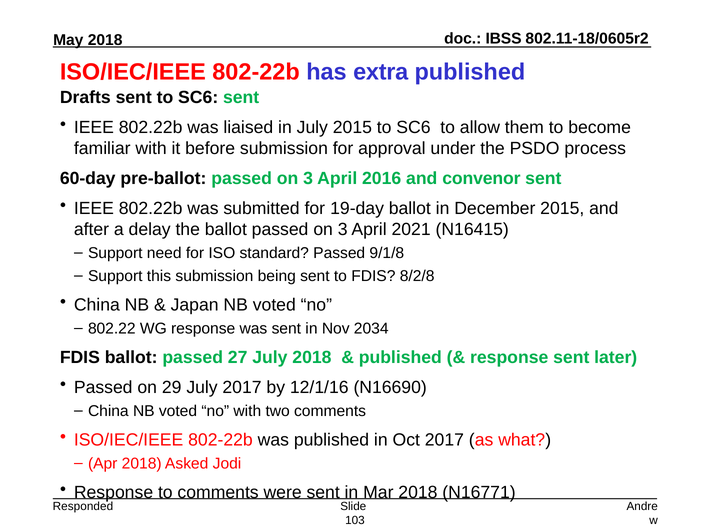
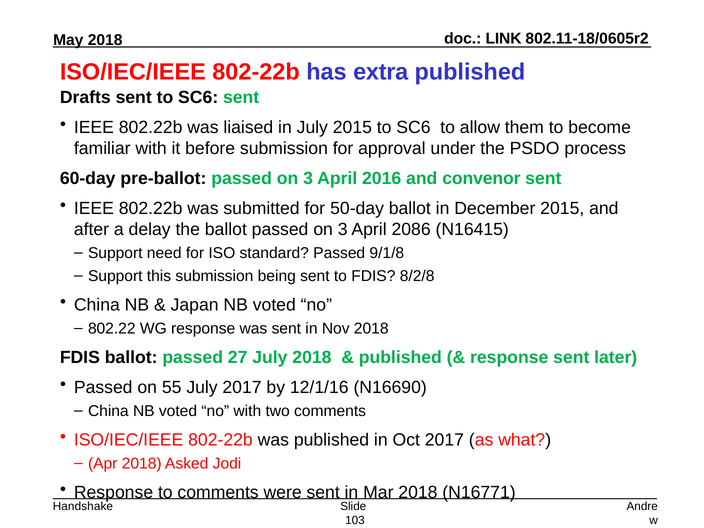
IBSS: IBSS -> LINK (504, 39)
19-day: 19-day -> 50-day (357, 208)
2021: 2021 -> 2086 (411, 230)
Nov 2034: 2034 -> 2018 (371, 328)
29: 29 -> 55 (172, 387)
Responded: Responded -> Handshake (83, 506)
